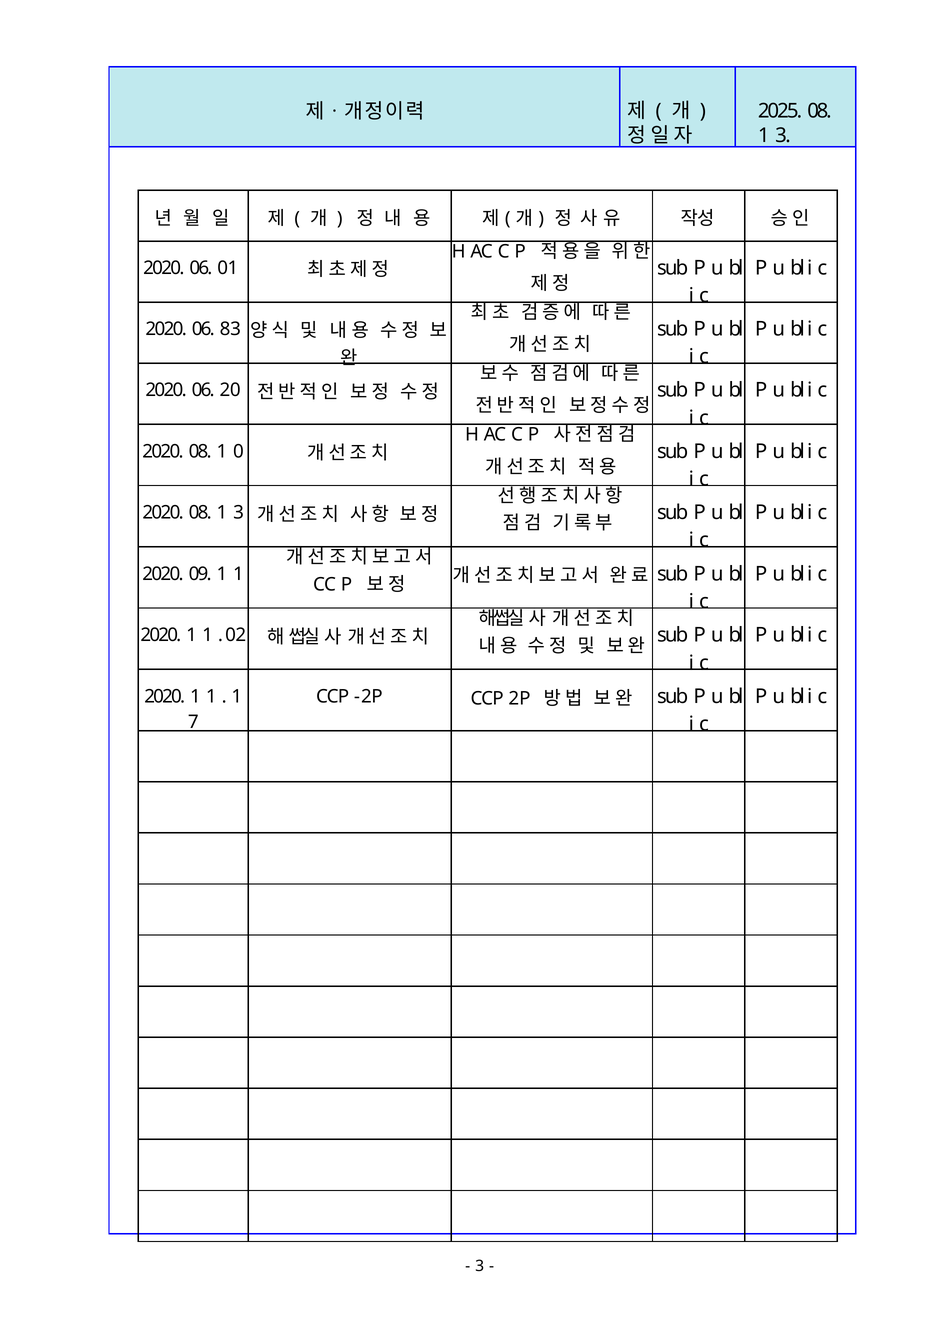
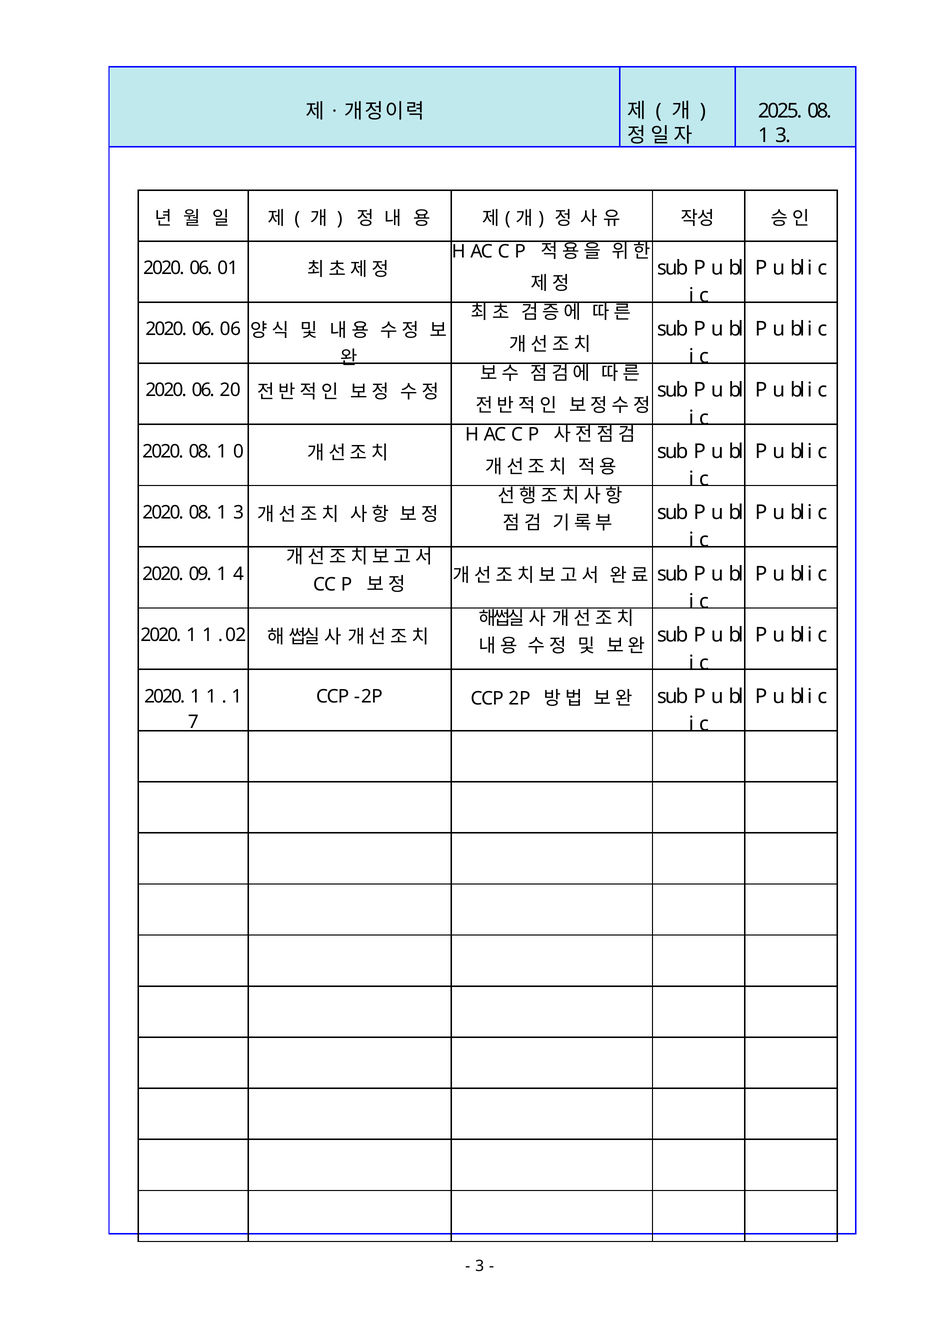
06 83: 83 -> 06 (230, 329)
09 1 1: 1 -> 4 (238, 574)
